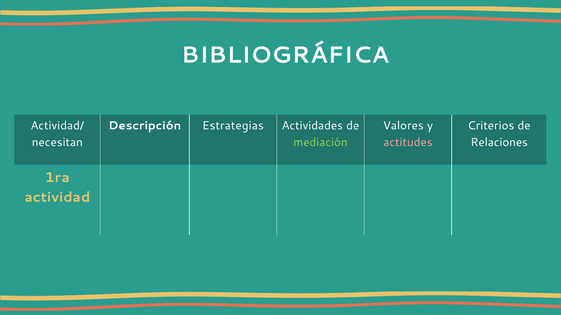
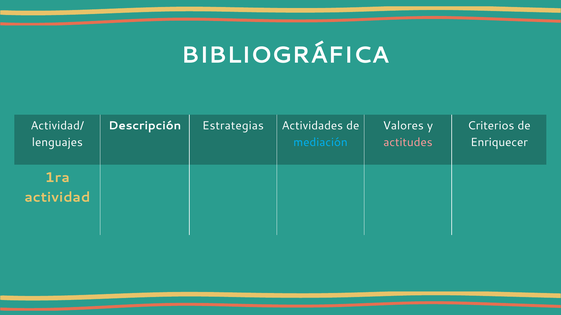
necesitan: necesitan -> lenguajes (57, 143)
mediación colour: light green -> light blue (320, 143)
Relaciones: Relaciones -> Enriquecer (499, 143)
